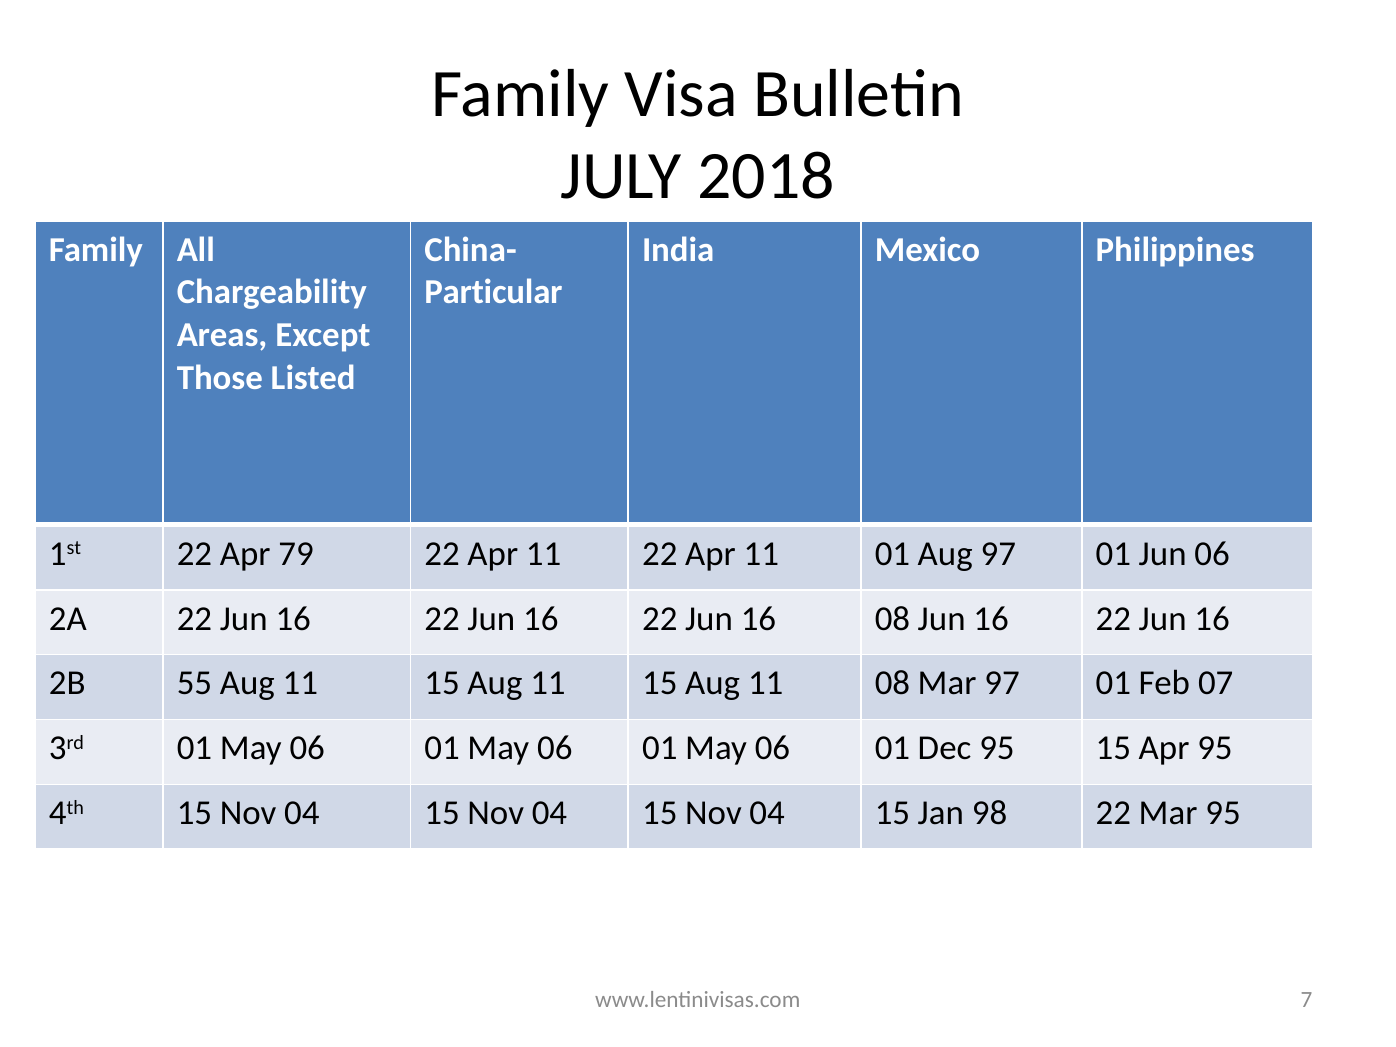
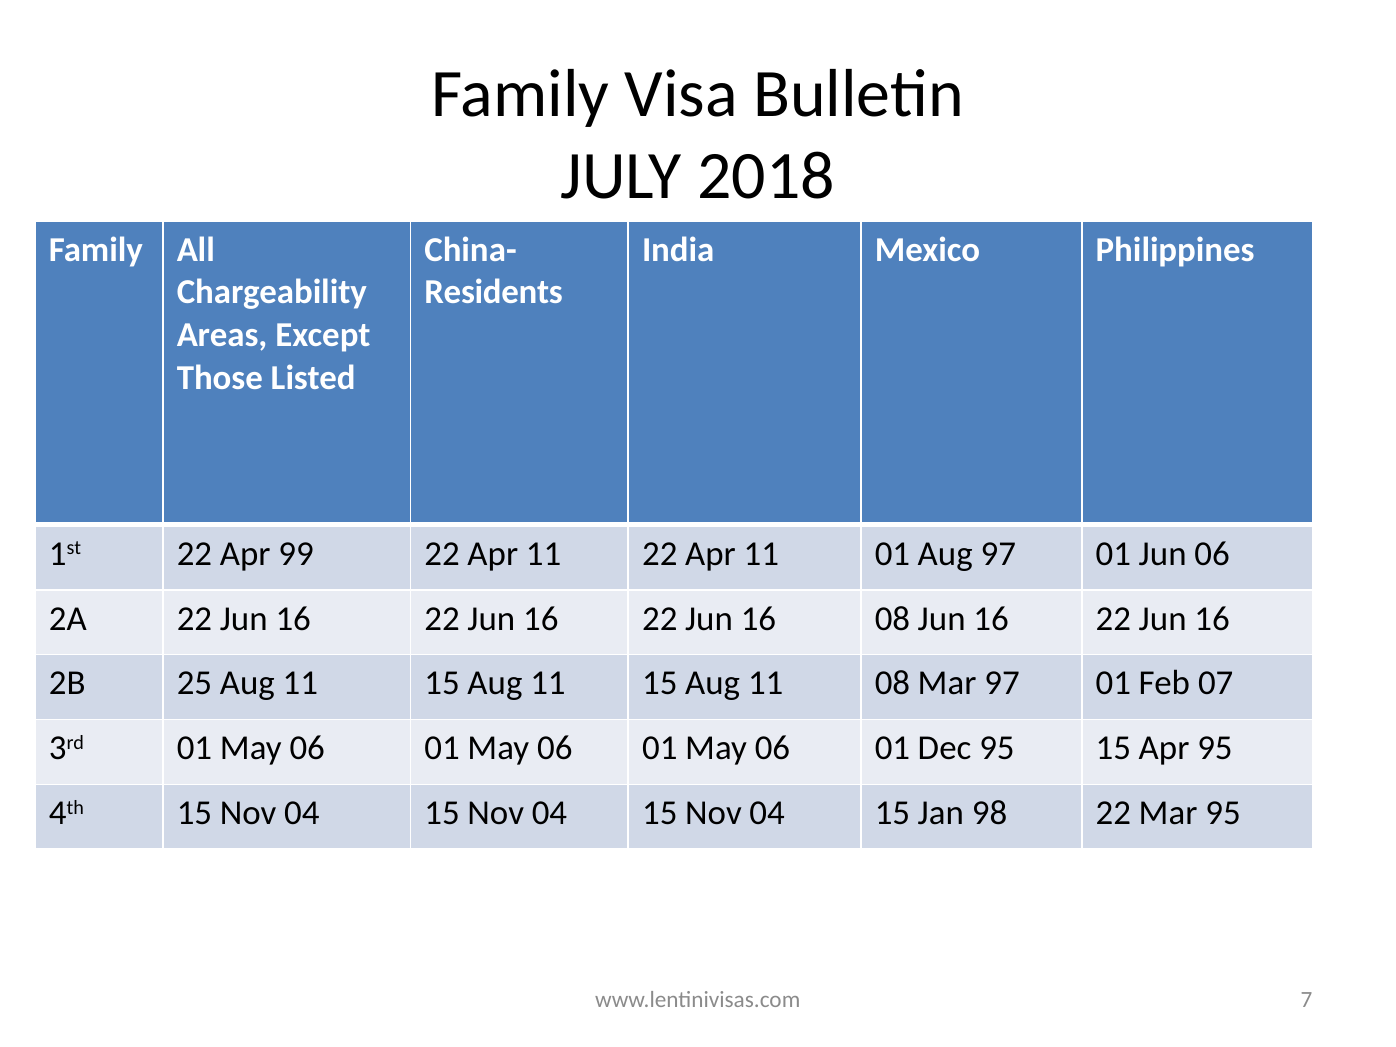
Particular: Particular -> Residents (494, 292)
79: 79 -> 99 (296, 554)
55: 55 -> 25 (194, 683)
